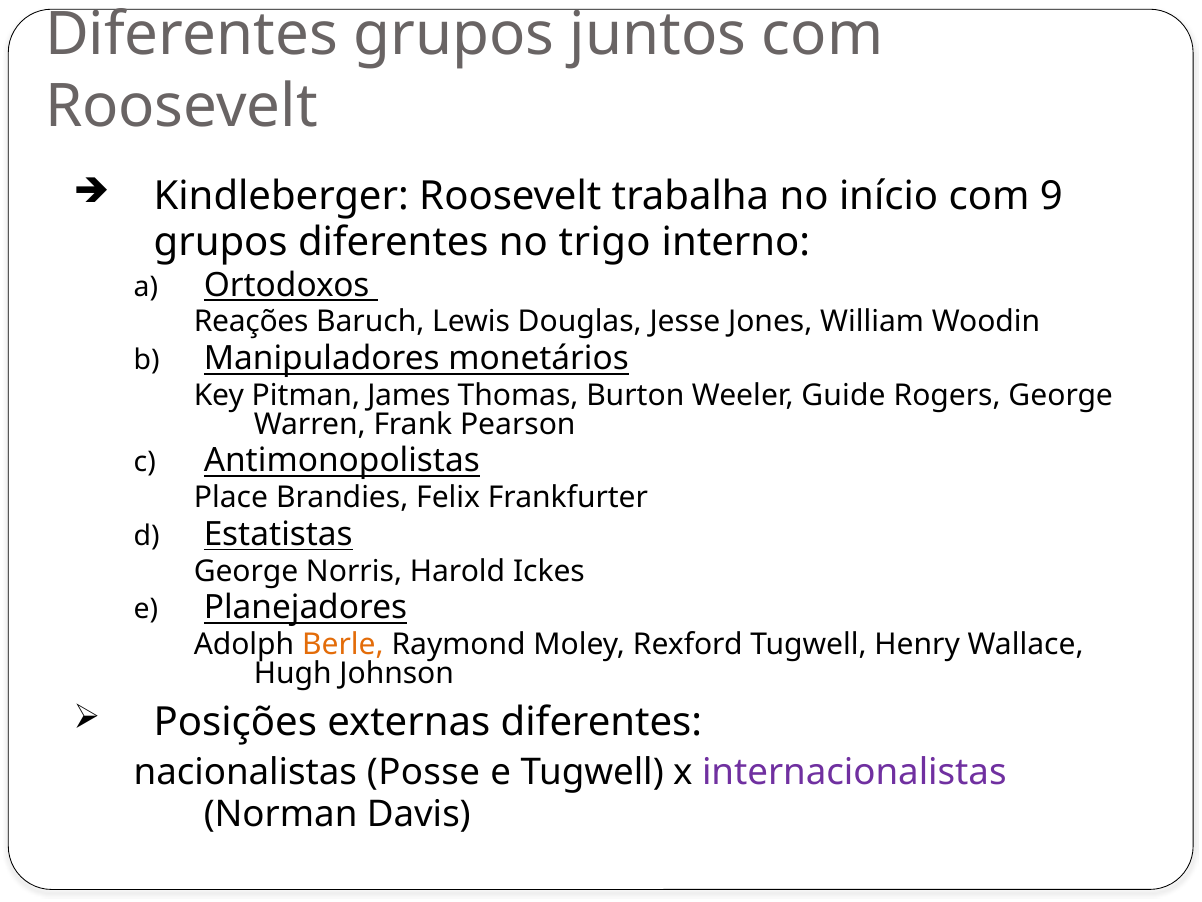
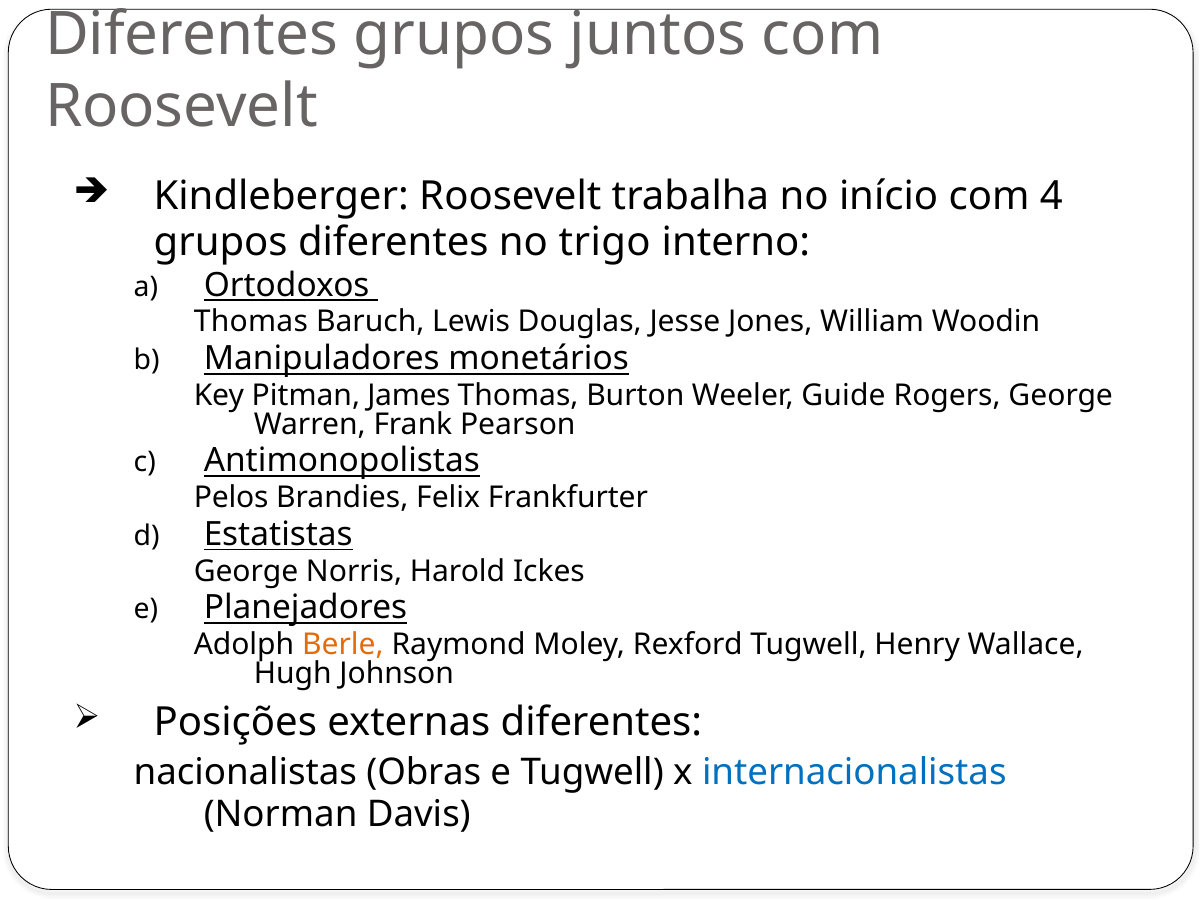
9: 9 -> 4 (1051, 196)
Reações: Reações -> Thomas (251, 322)
Place: Place -> Pelos (231, 498)
Posse: Posse -> Obras (424, 772)
internacionalistas colour: purple -> blue (854, 772)
